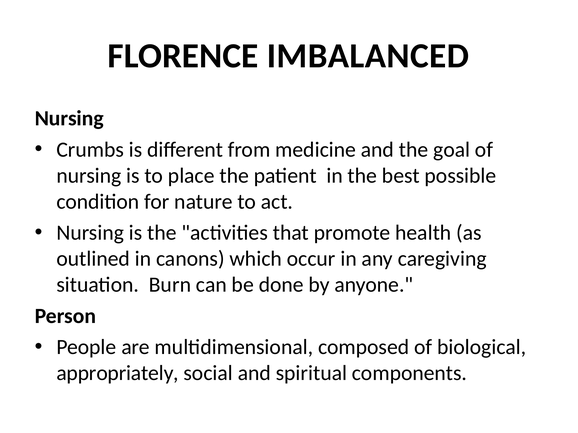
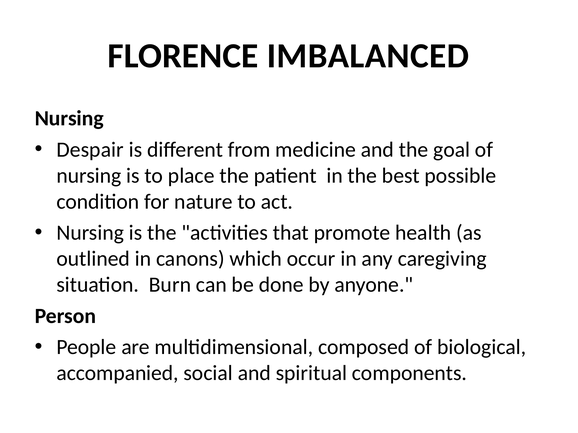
Crumbs: Crumbs -> Despair (90, 150)
appropriately: appropriately -> accompanied (117, 373)
